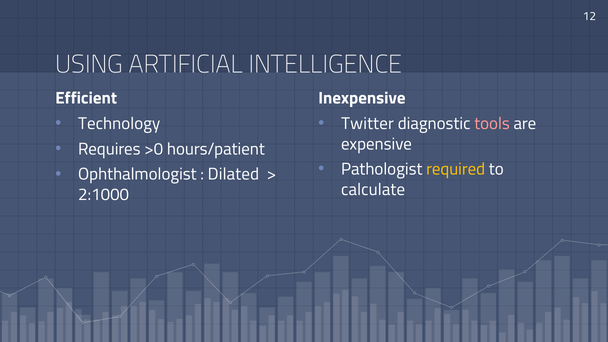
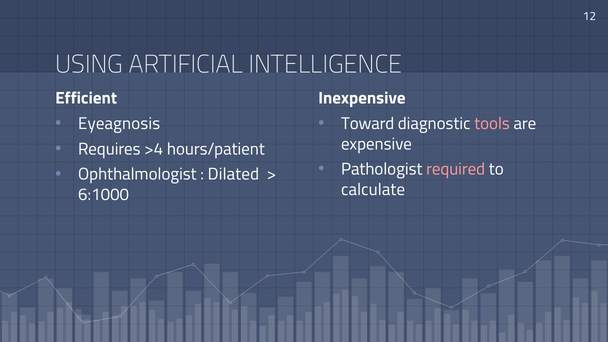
Technology: Technology -> Eyeagnosis (119, 124)
Twitter: Twitter -> Toward (368, 124)
>0: >0 -> >4 (154, 149)
required colour: yellow -> pink (456, 169)
2:1000: 2:1000 -> 6:1000 (104, 195)
